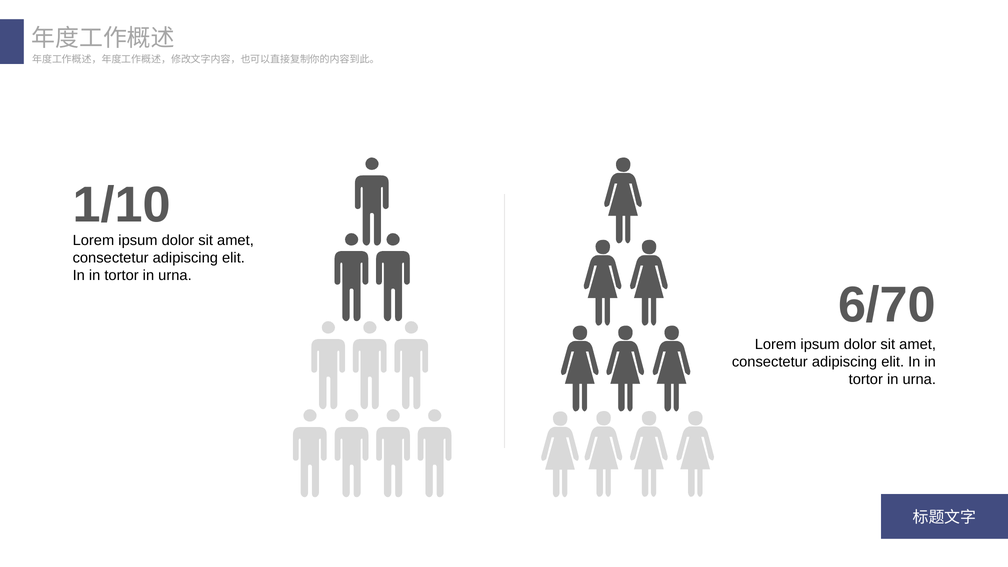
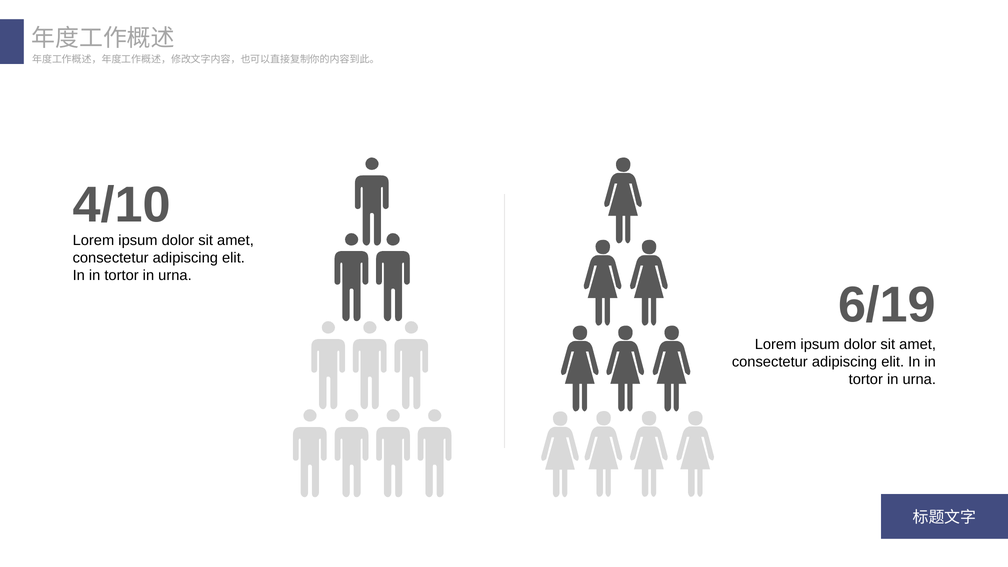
1/10: 1/10 -> 4/10 (122, 205)
6/70: 6/70 -> 6/19 (887, 305)
